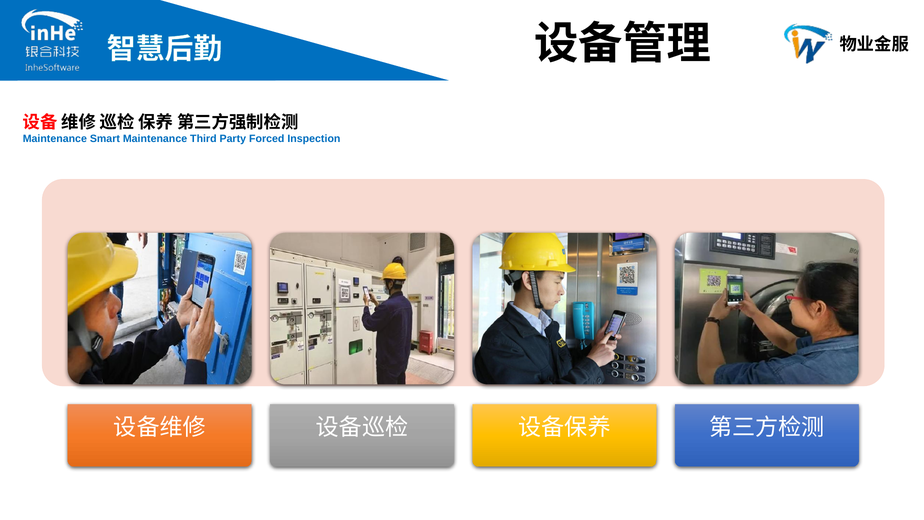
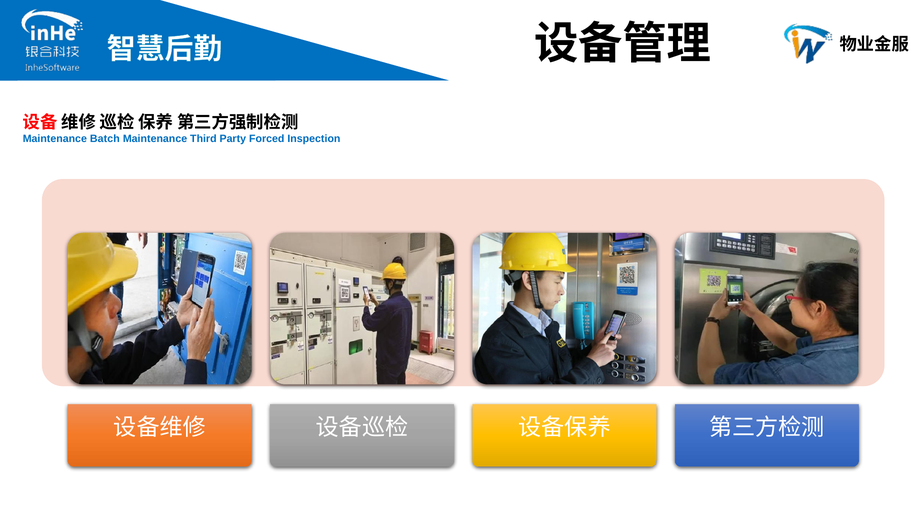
Smart: Smart -> Batch (105, 139)
